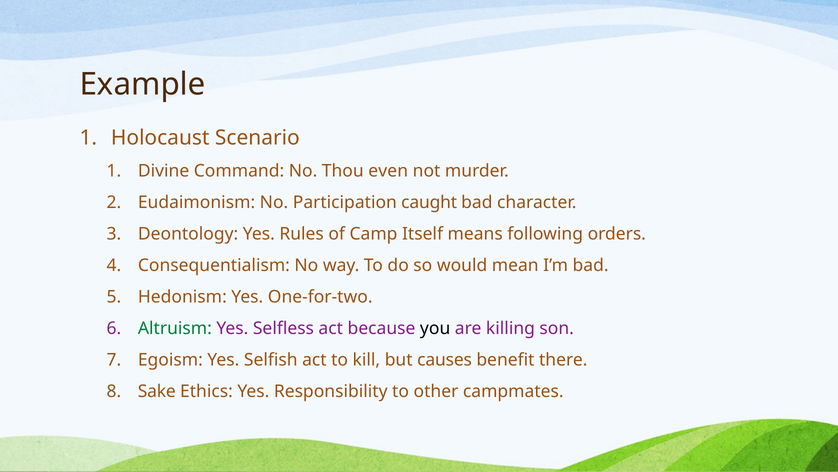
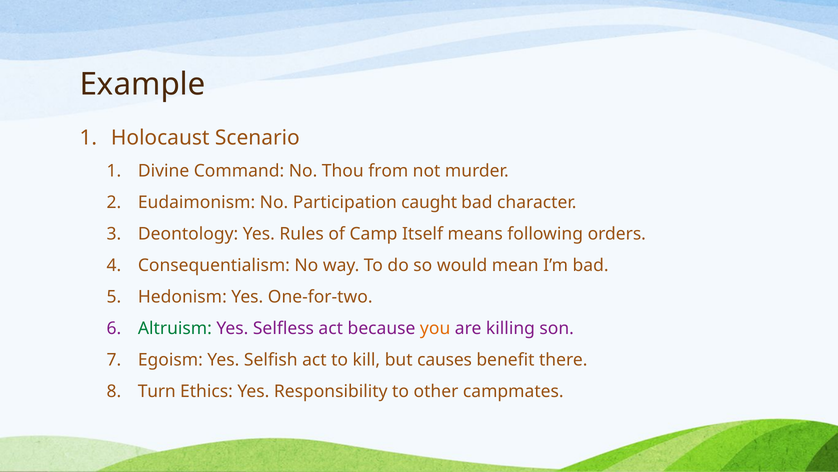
even: even -> from (388, 171)
you colour: black -> orange (435, 328)
Sake: Sake -> Turn (157, 391)
